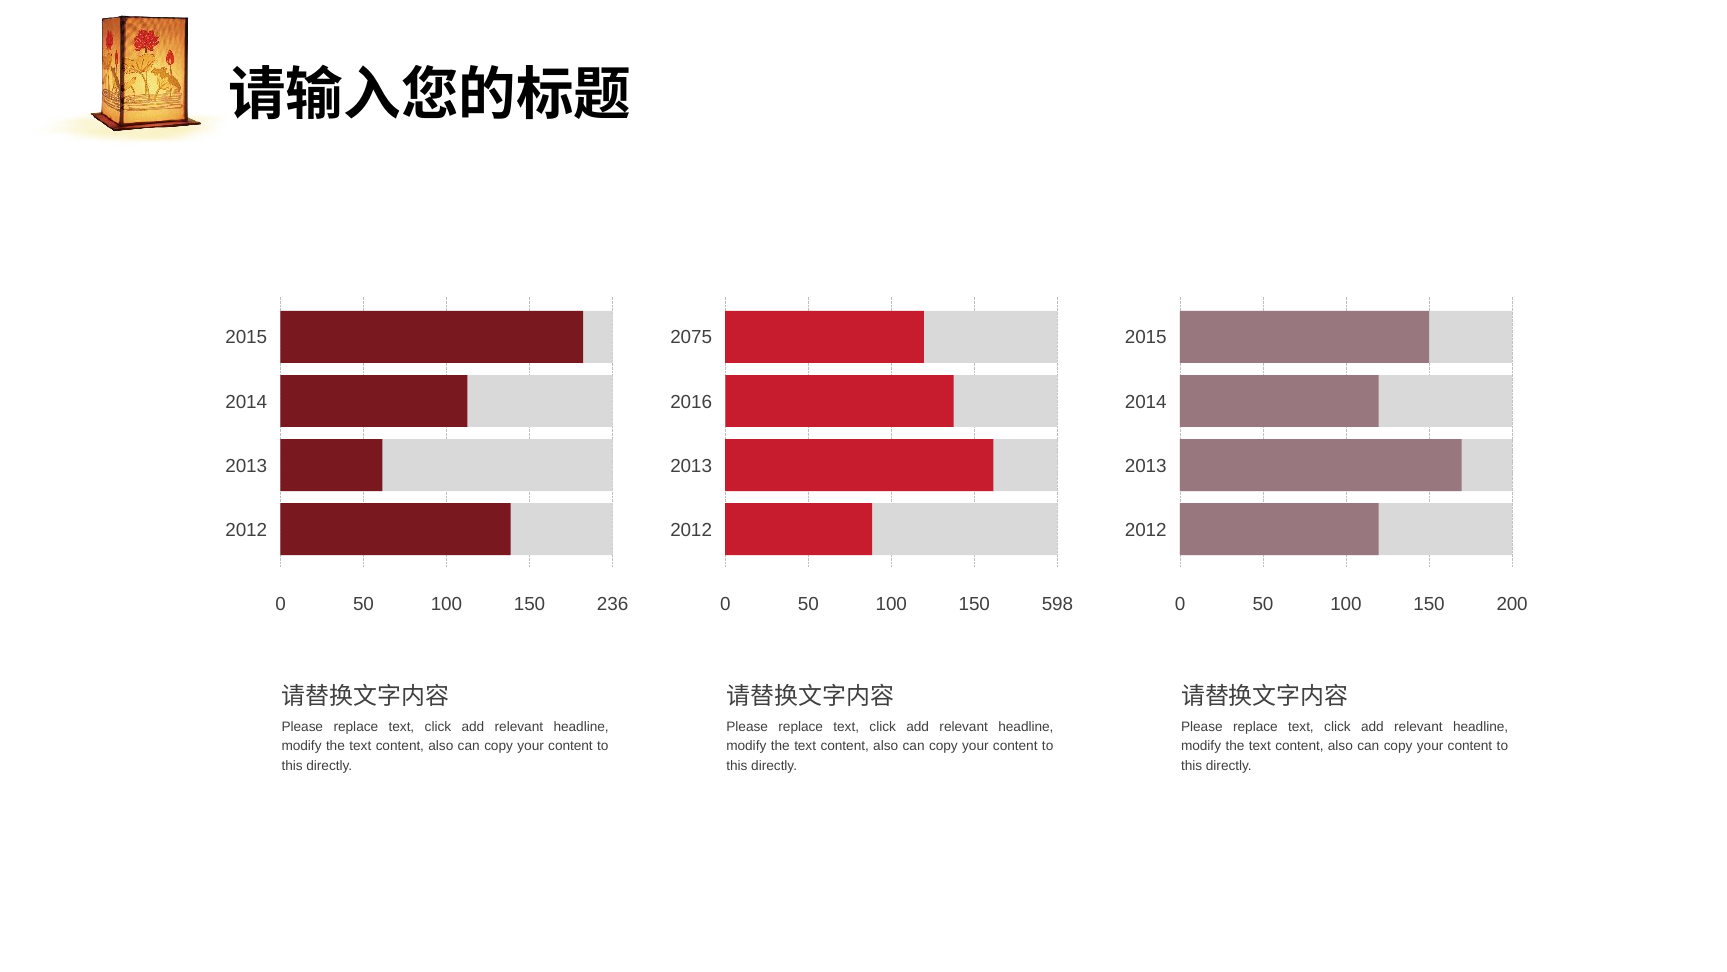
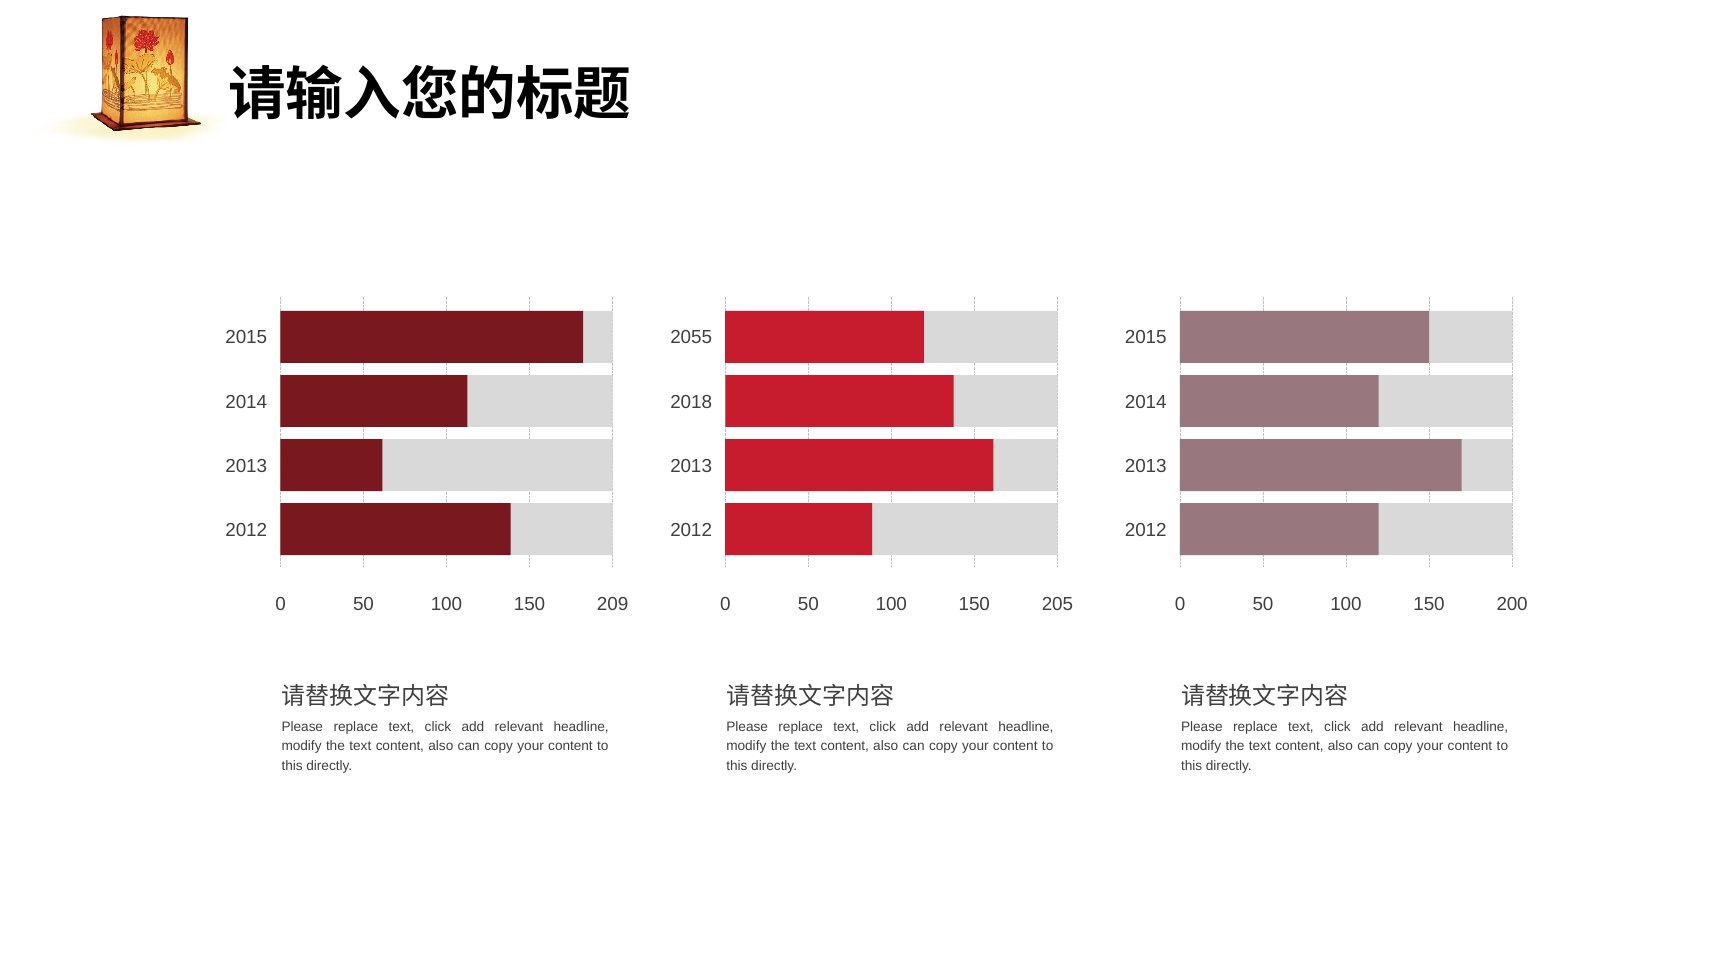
2075: 2075 -> 2055 (691, 338)
2016: 2016 -> 2018 (691, 402)
236: 236 -> 209 (613, 604)
598: 598 -> 205 (1057, 604)
